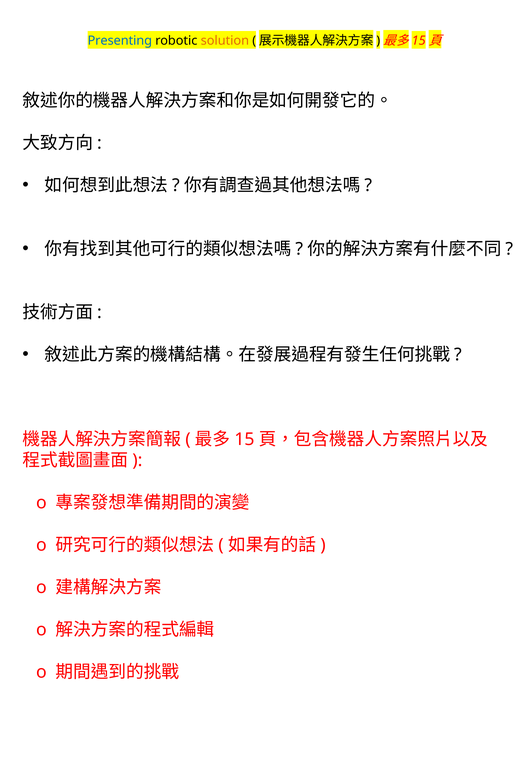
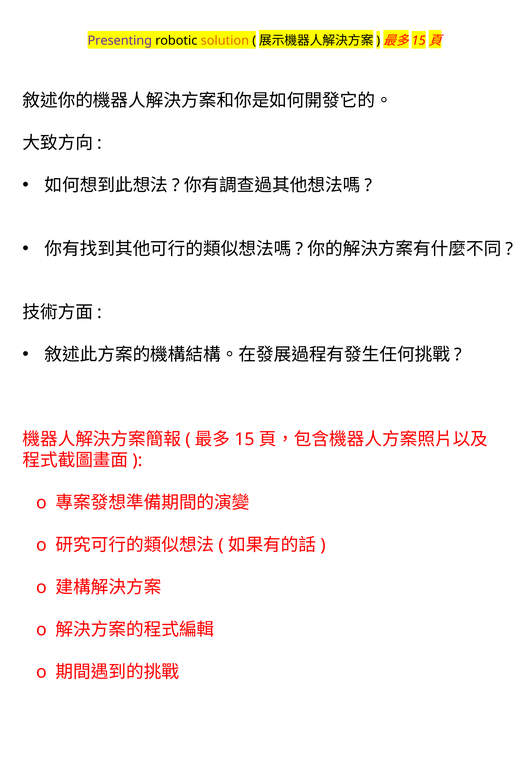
Presenting colour: blue -> purple (120, 41)
